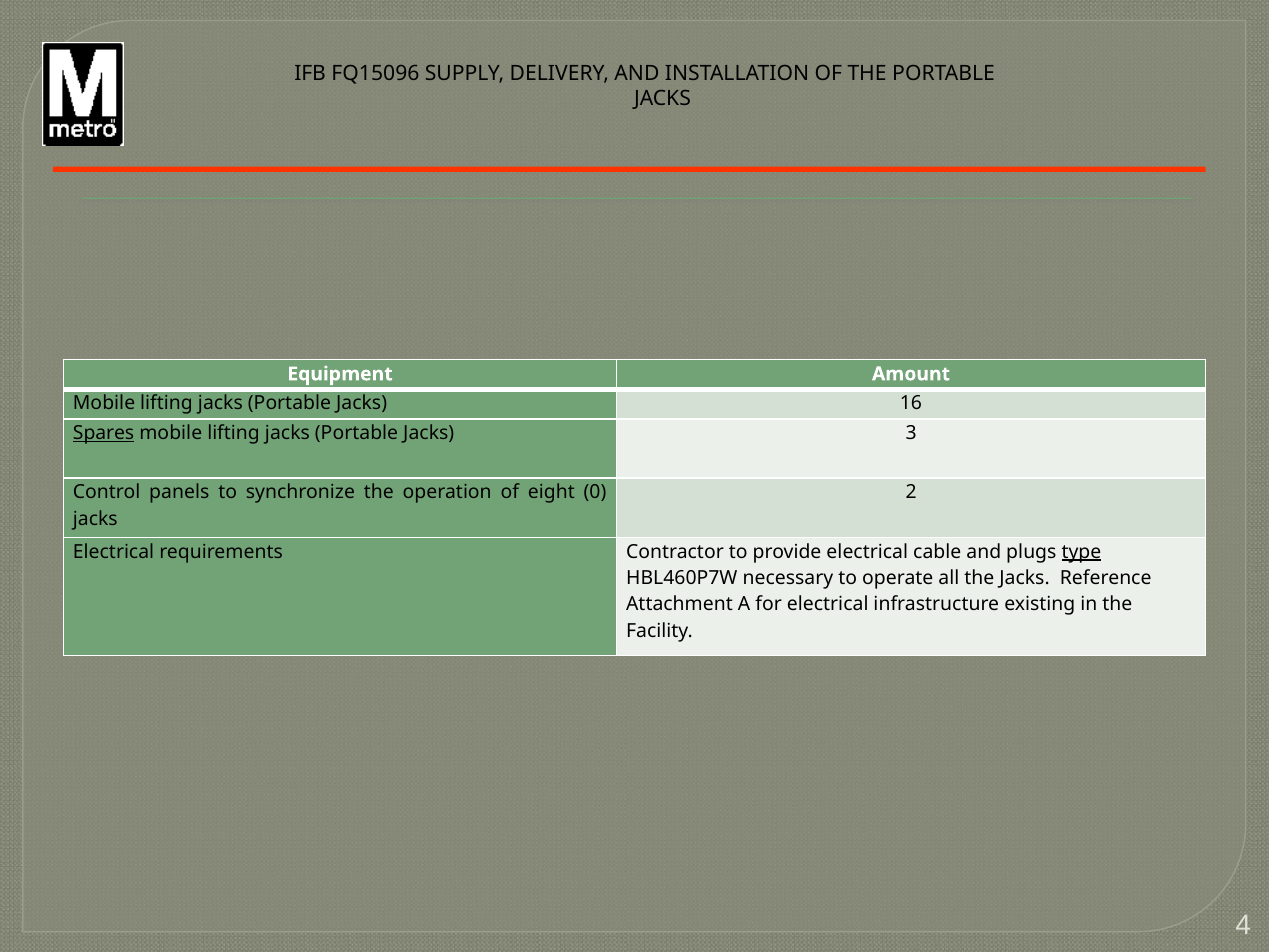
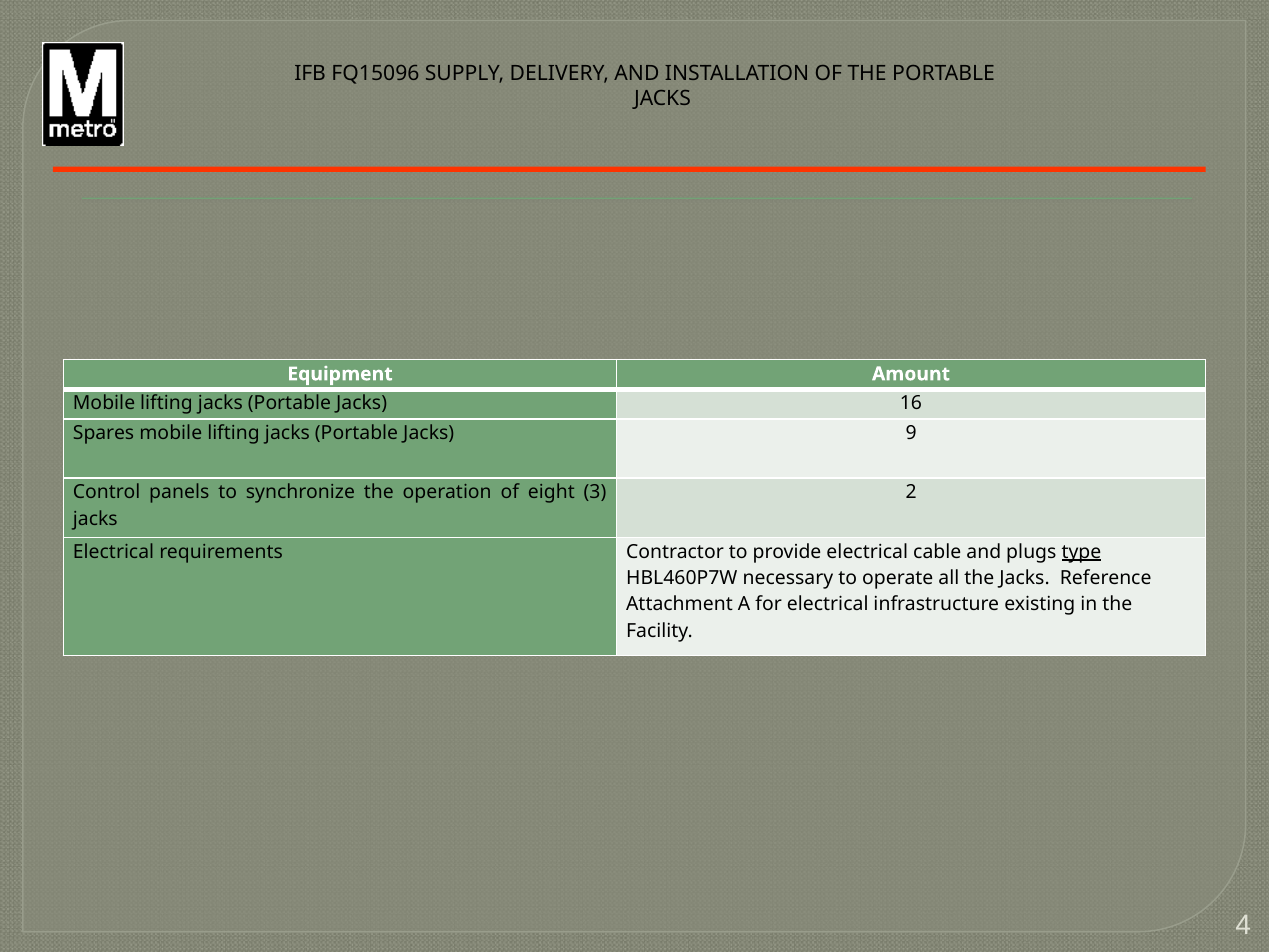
Spares underline: present -> none (104, 433)
3: 3 -> 9 (911, 433)
0: 0 -> 3 (595, 492)
